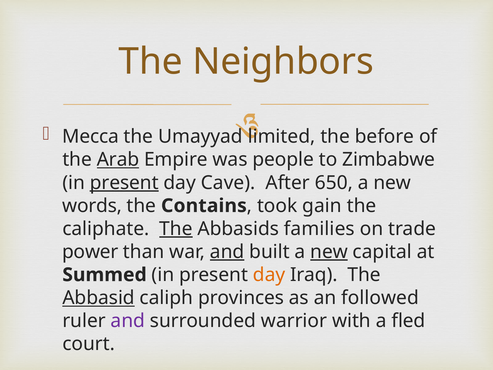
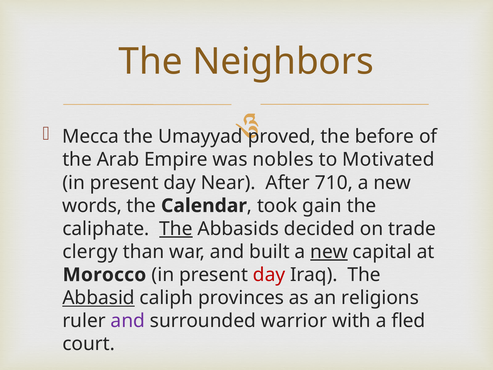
limited: limited -> proved (282, 137)
Arab underline: present -> none (118, 160)
people: people -> nobles (283, 160)
Zimbabwe: Zimbabwe -> Motivated (389, 160)
present underline: present -> none (124, 183)
Cave: Cave -> Near (228, 183)
650: 650 -> 710 (334, 183)
Contains: Contains -> Calendar (204, 206)
families: families -> decided (319, 229)
power: power -> clergy (90, 252)
and underline: present -> none (227, 252)
Summed: Summed -> Morocco (104, 275)
day colour: orange -> red (269, 275)
followed: followed -> religions (380, 298)
